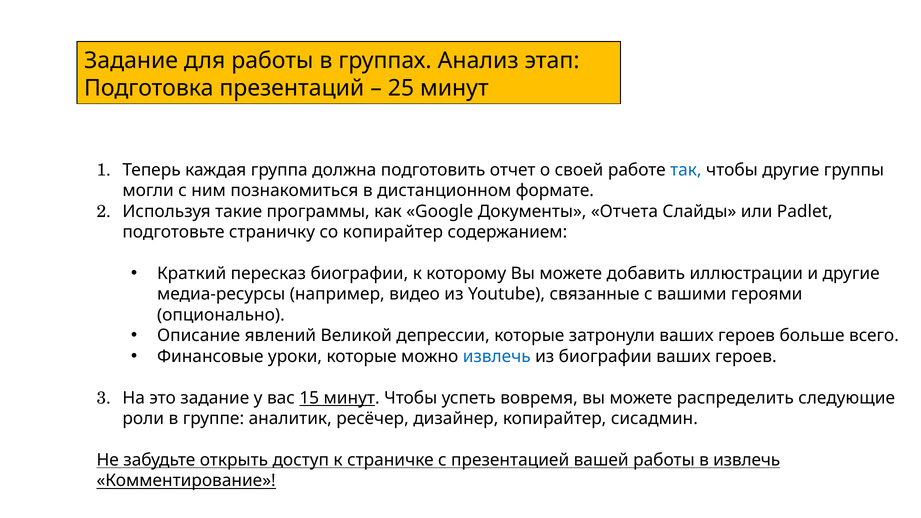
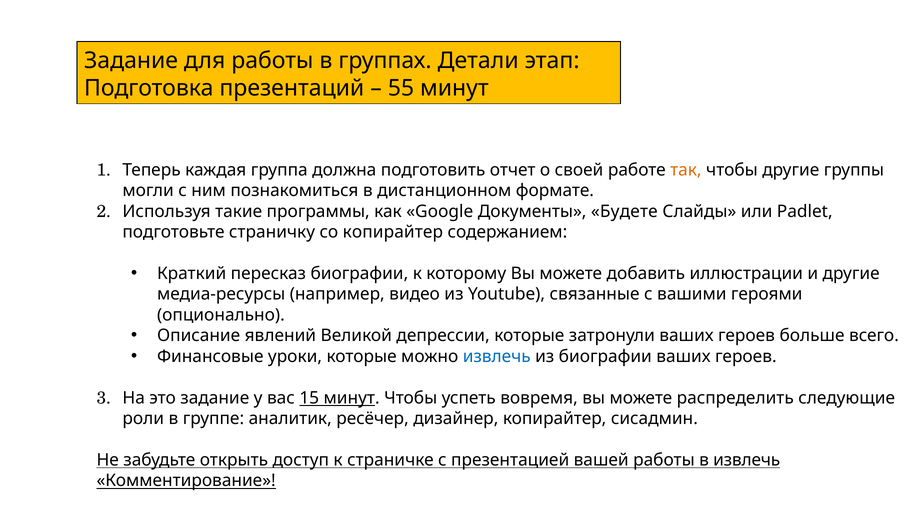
Анализ: Анализ -> Детали (478, 60)
25: 25 -> 55 (401, 88)
так colour: blue -> orange (686, 170)
Отчета: Отчета -> Будете (624, 211)
